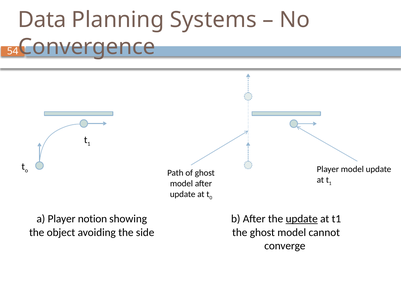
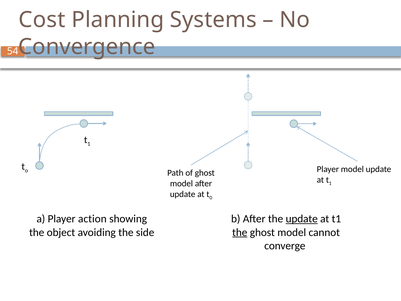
Data: Data -> Cost (42, 20)
notion: notion -> action (92, 219)
the underline: none -> present (240, 232)
